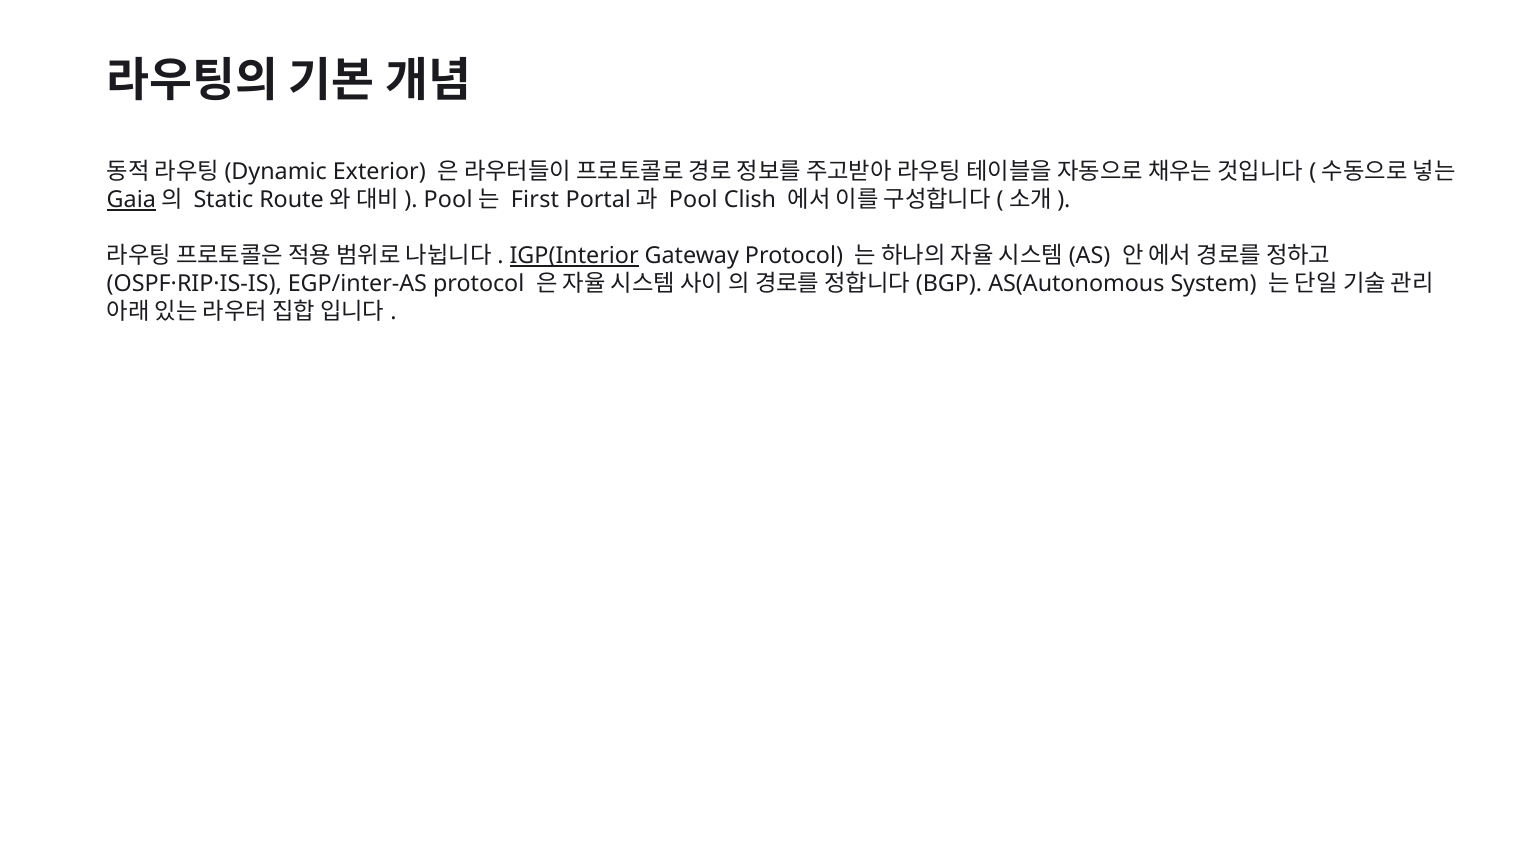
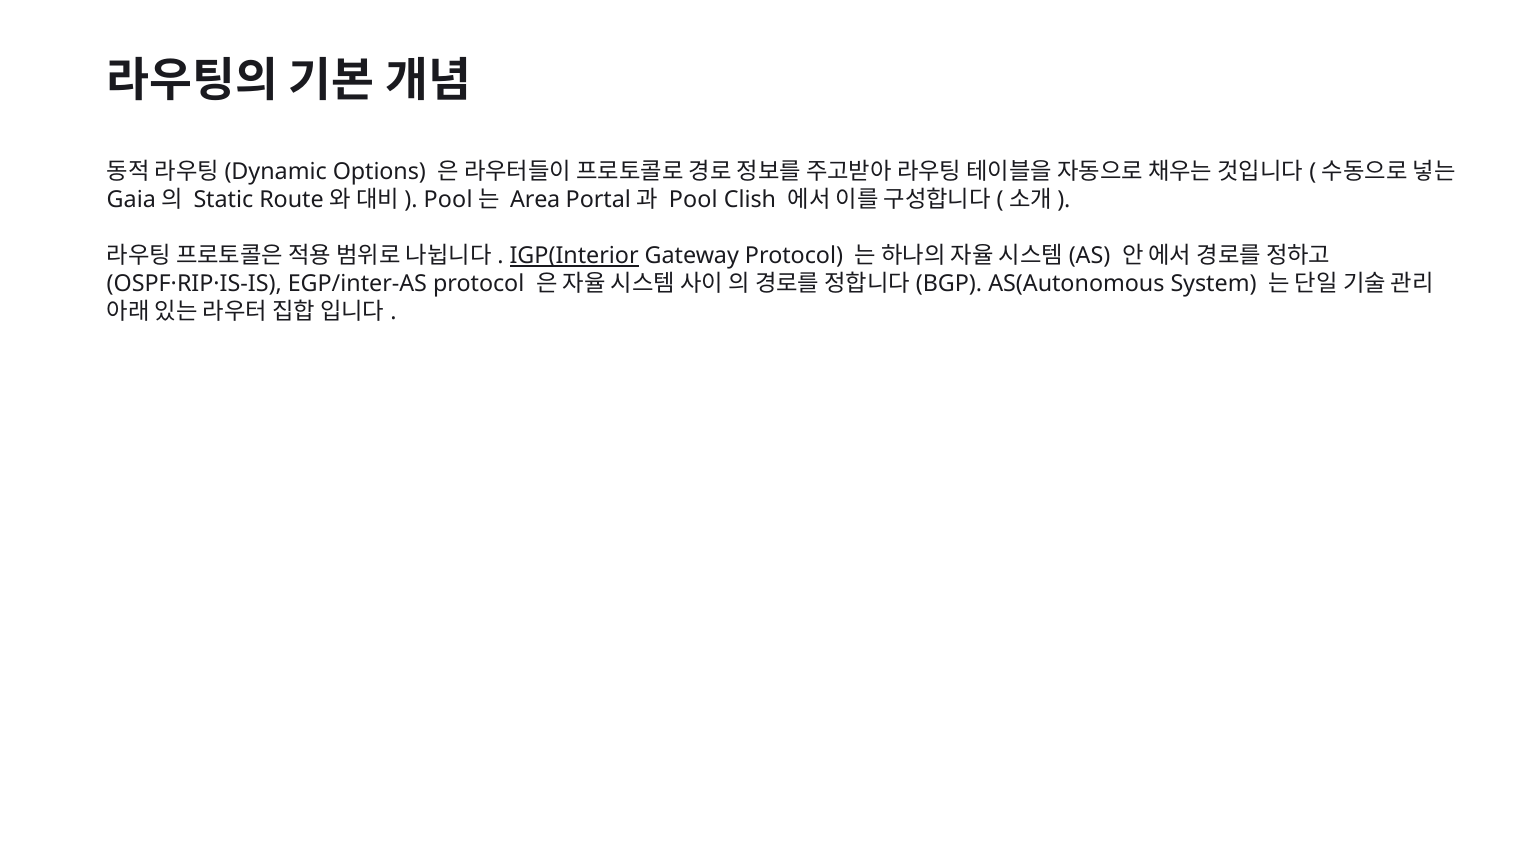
Exterior: Exterior -> Options (379, 172)
Gaia underline: present -> none (131, 200)
First: First -> Area (535, 200)
